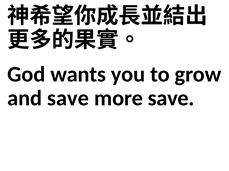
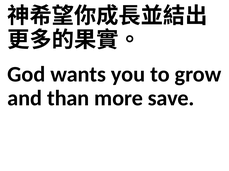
and save: save -> than (68, 99)
